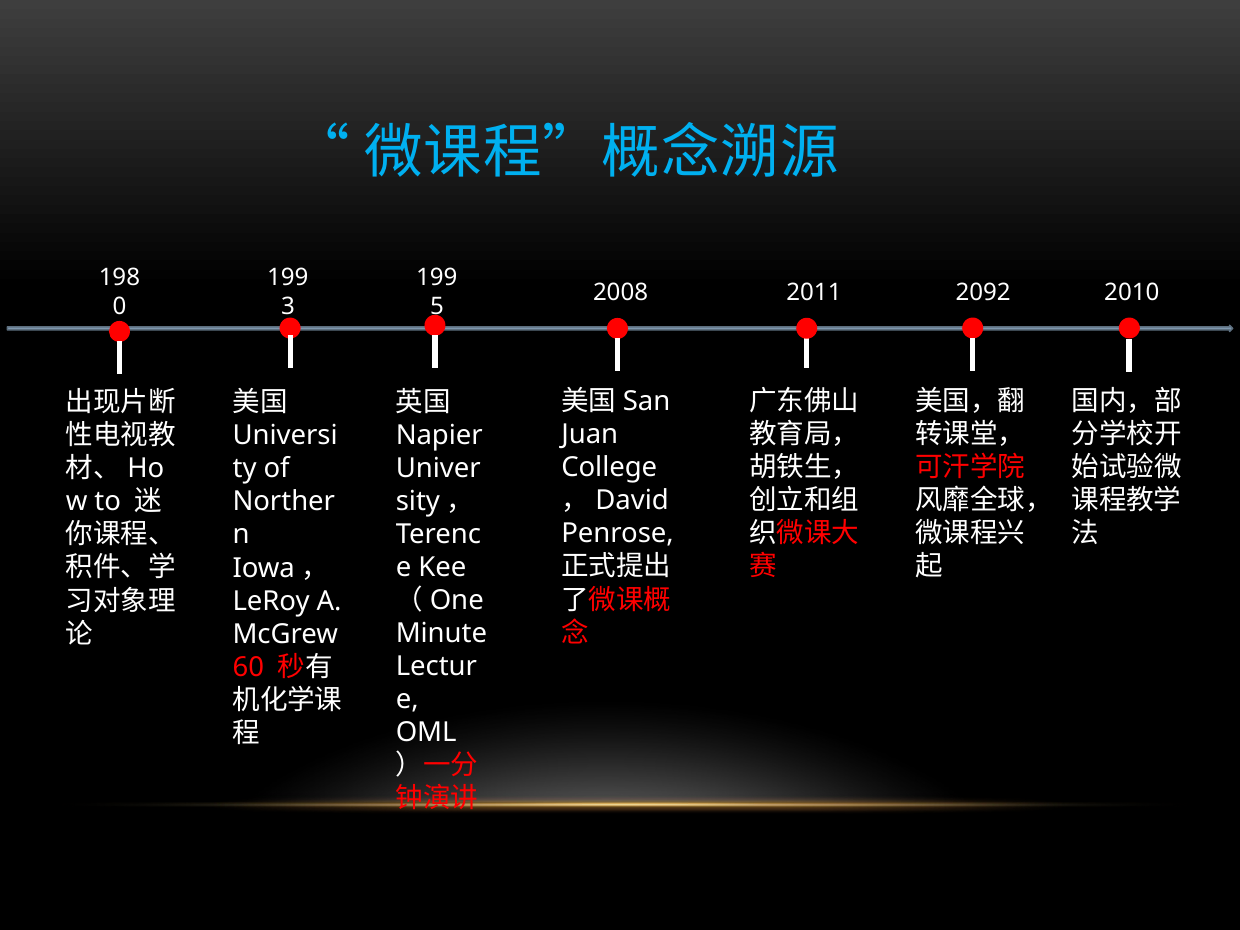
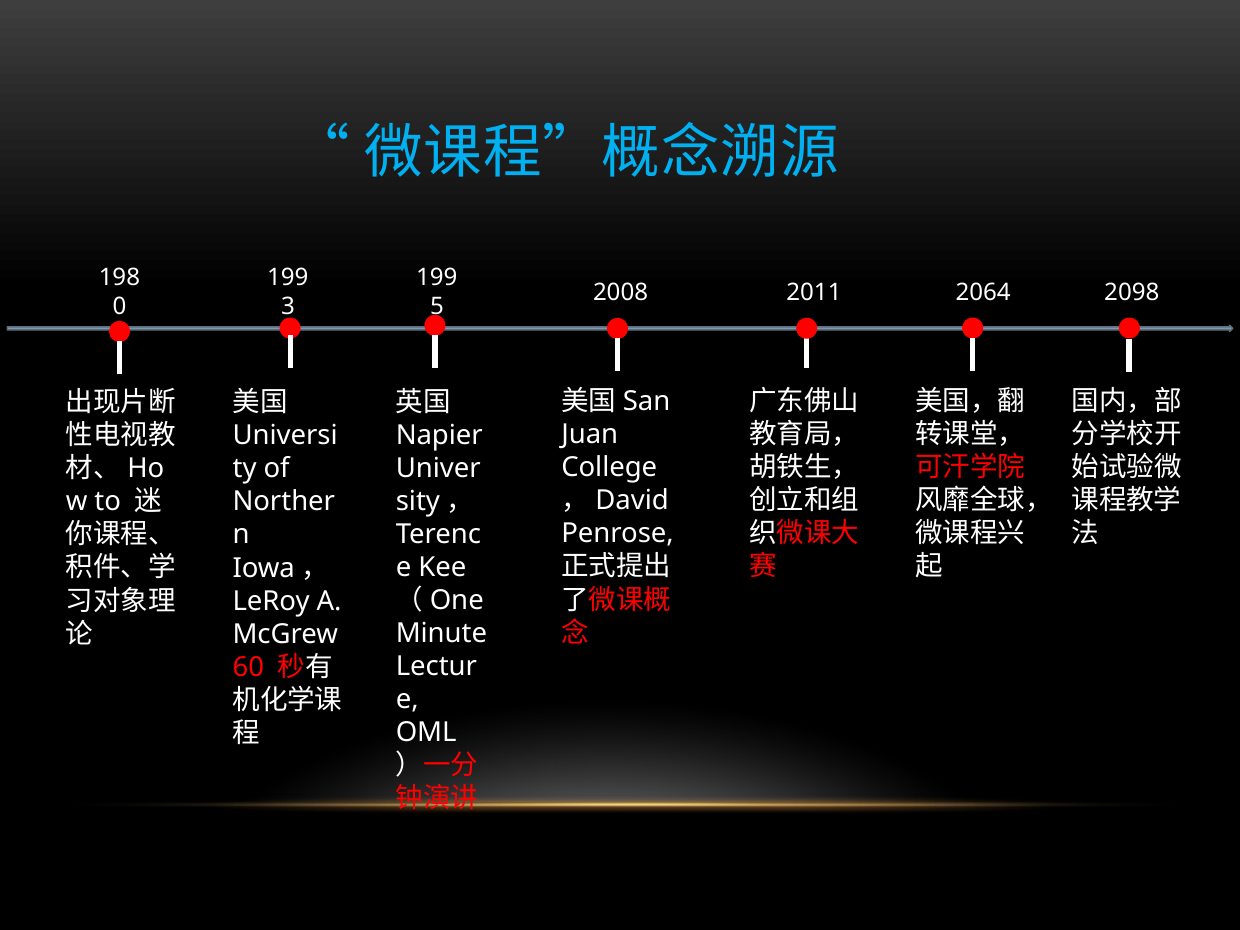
2092: 2092 -> 2064 (983, 292)
2010: 2010 -> 2098 (1132, 292)
